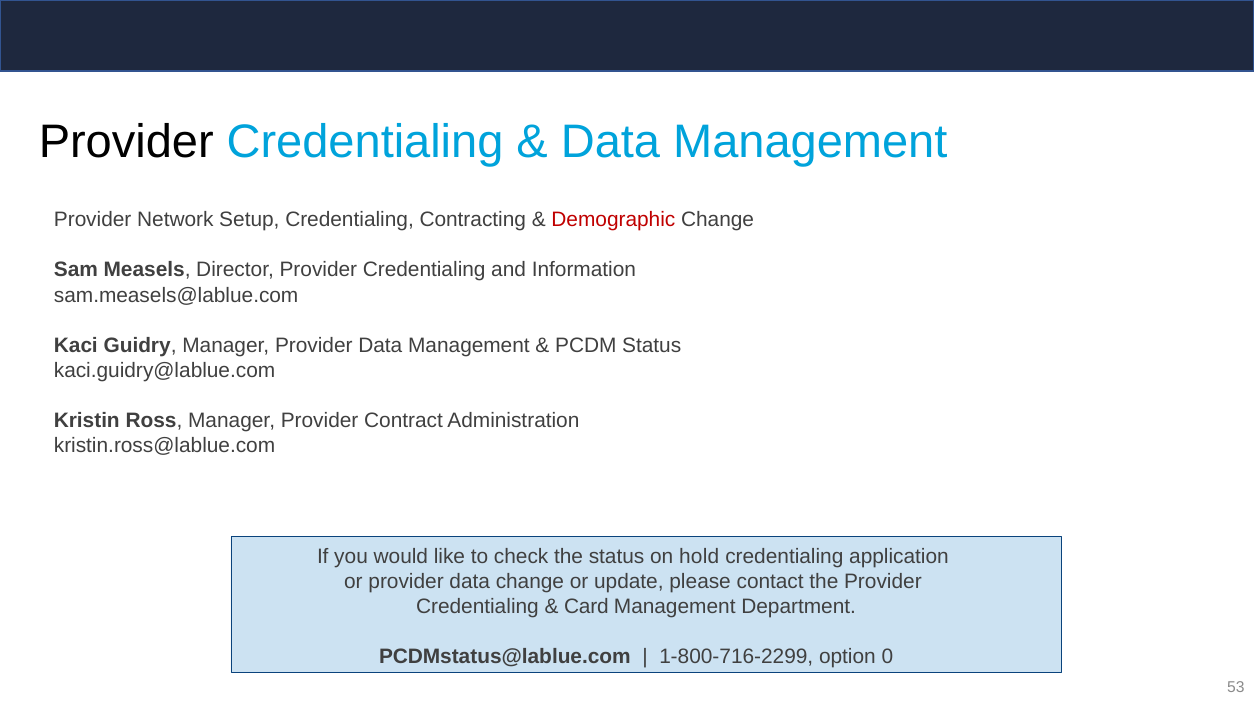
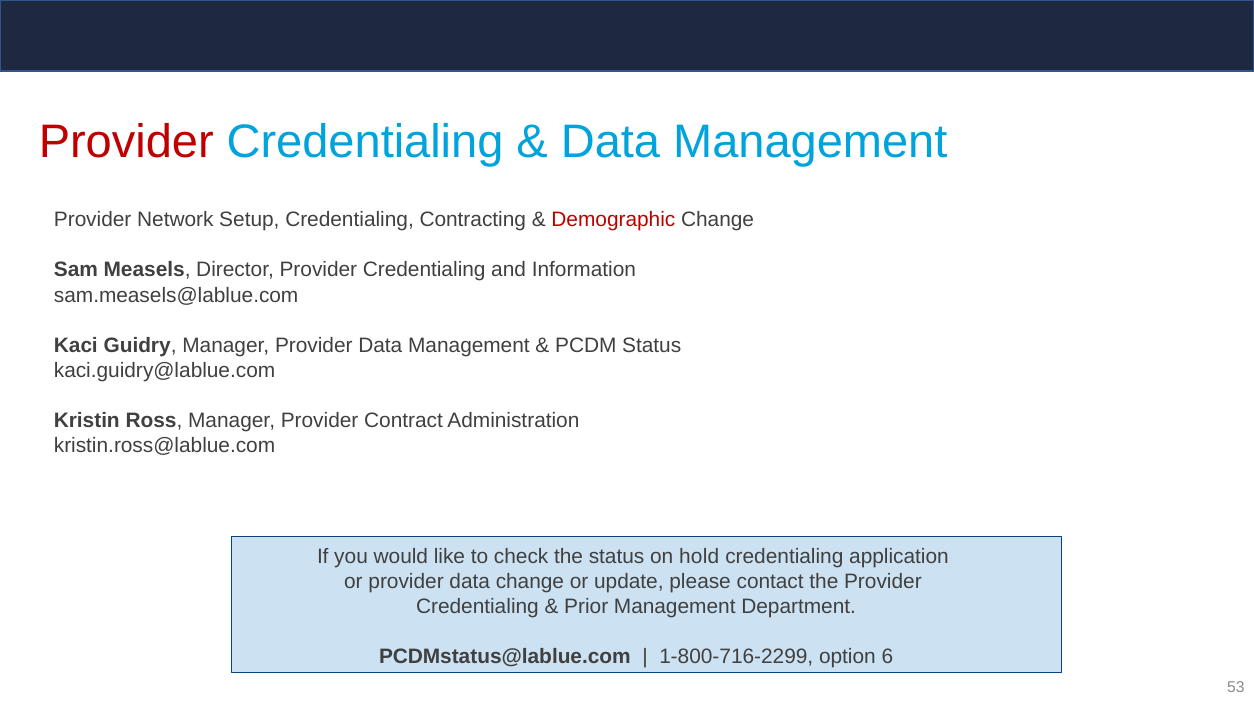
Provider colour: black -> red (126, 142)
Card: Card -> Prior (586, 607)
0: 0 -> 6 (887, 657)
